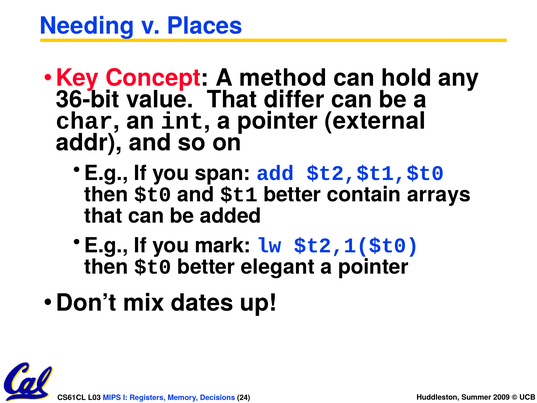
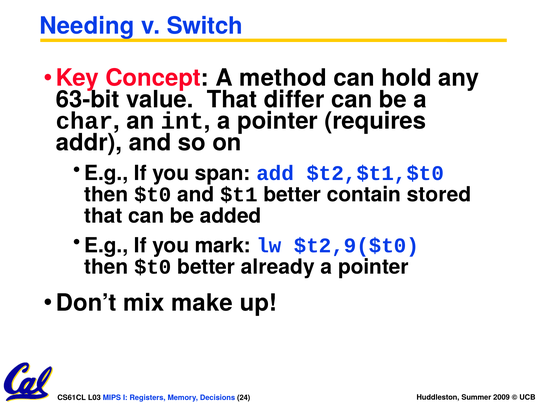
Places: Places -> Switch (205, 26)
36-bit: 36-bit -> 63-bit (88, 99)
external: external -> requires (375, 121)
arrays: arrays -> stored (439, 194)
$t2,1($t0: $t2,1($t0 -> $t2,9($t0 (356, 245)
elegant: elegant -> already (278, 267)
dates: dates -> make (202, 303)
